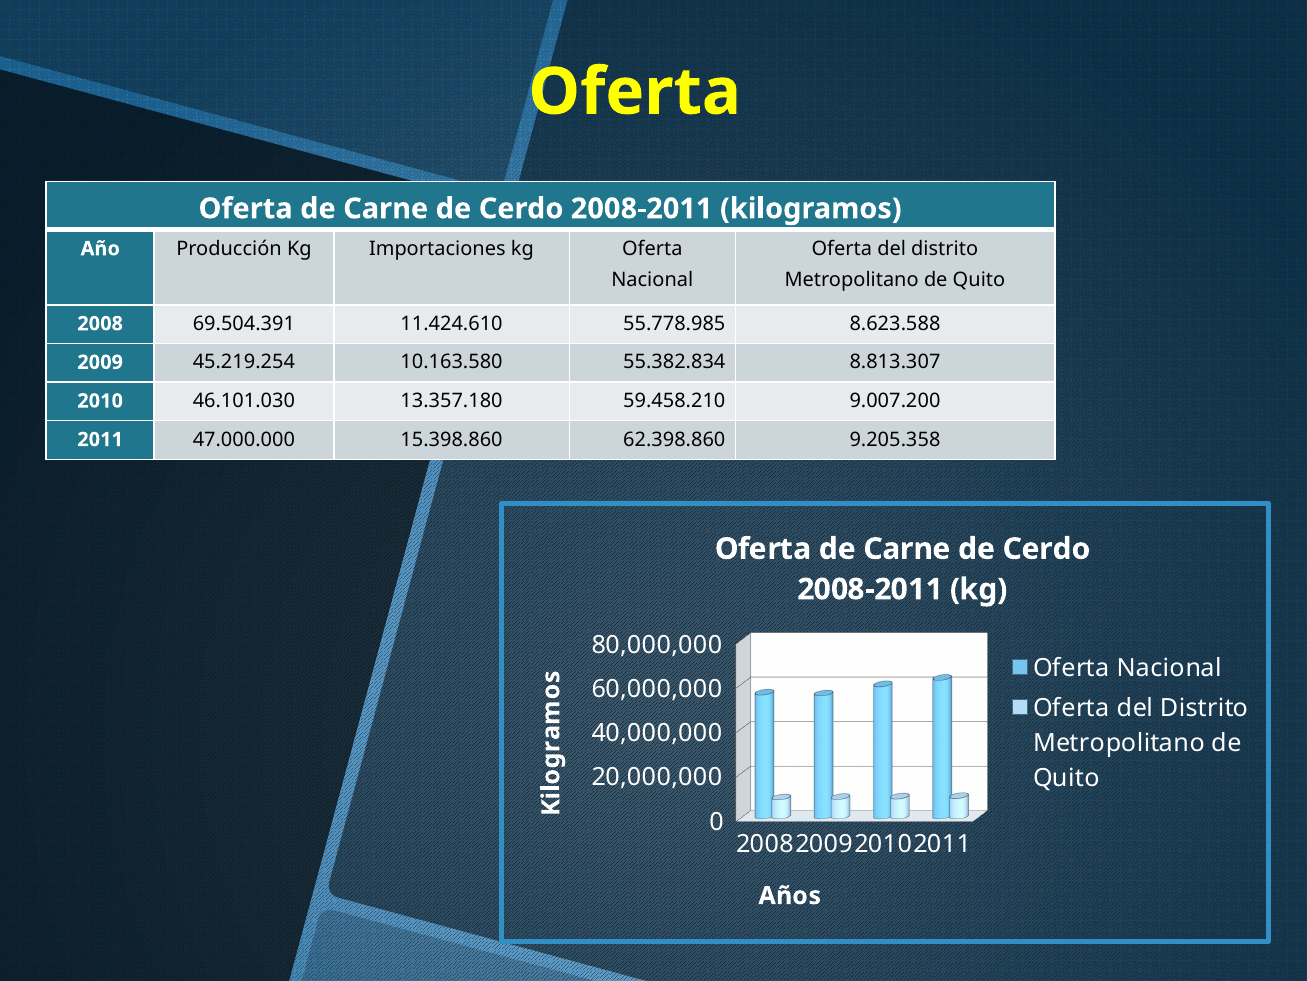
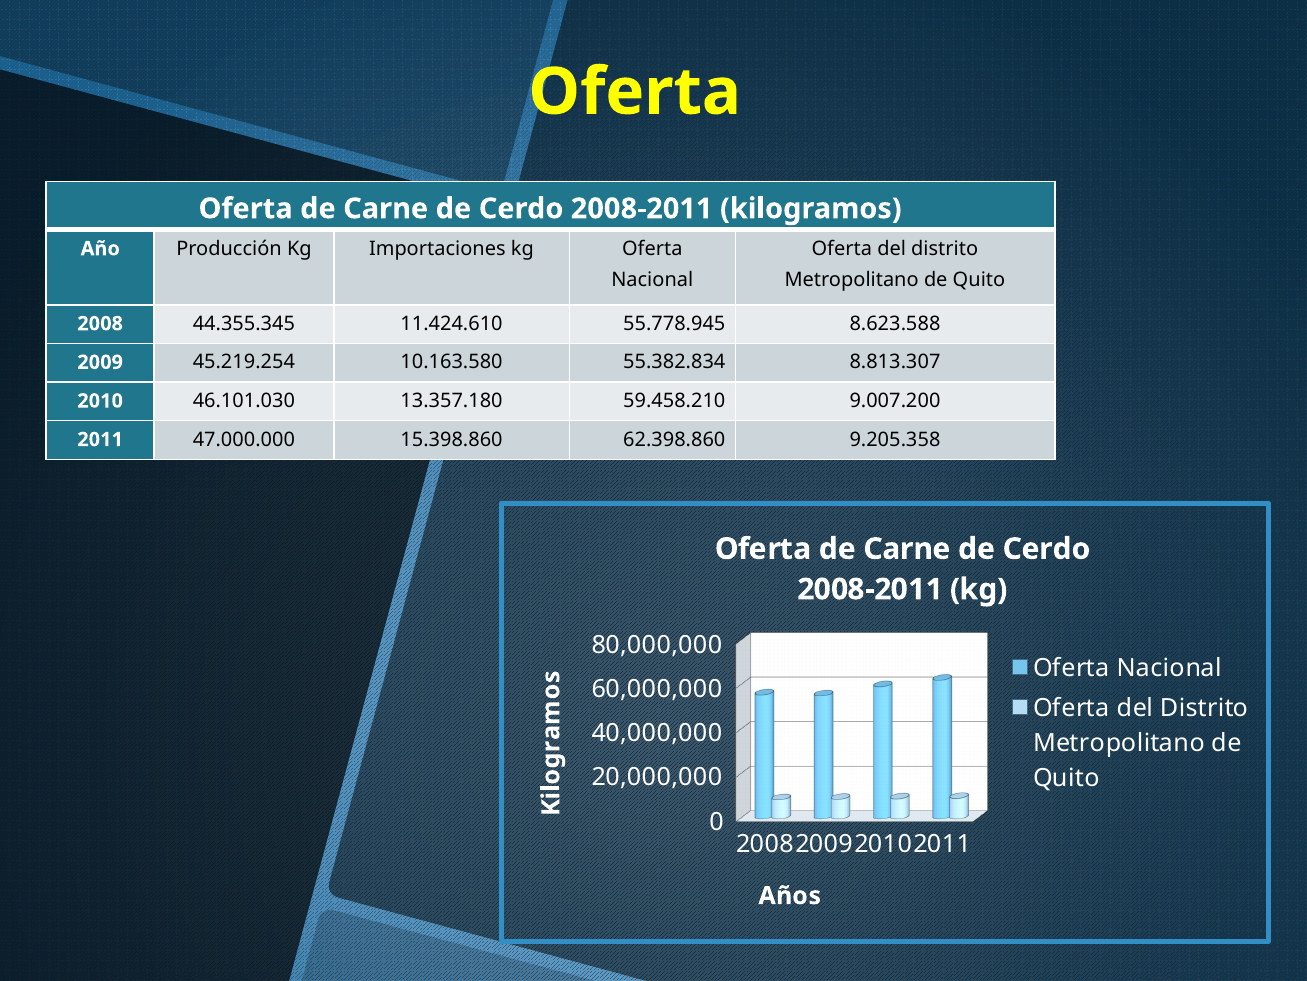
69.504.391: 69.504.391 -> 44.355.345 (244, 323)
55.778.985: 55.778.985 -> 55.778.945 (674, 323)
